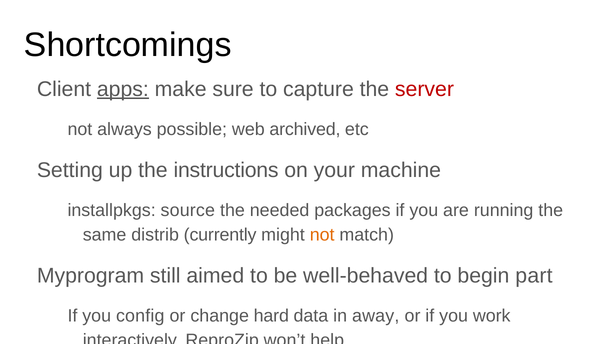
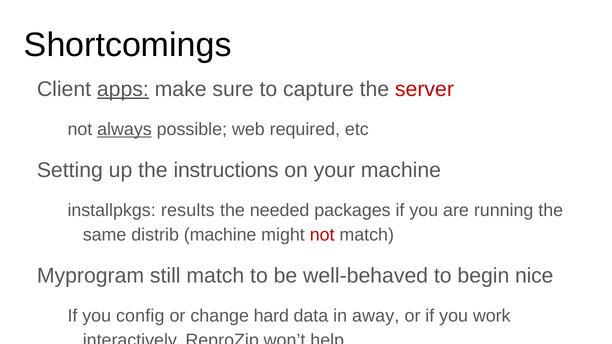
always underline: none -> present (124, 129)
archived: archived -> required (305, 129)
source: source -> results (188, 210)
distrib currently: currently -> machine (220, 235)
not colour: orange -> red (322, 235)
still aimed: aimed -> match (215, 276)
part: part -> nice (534, 276)
